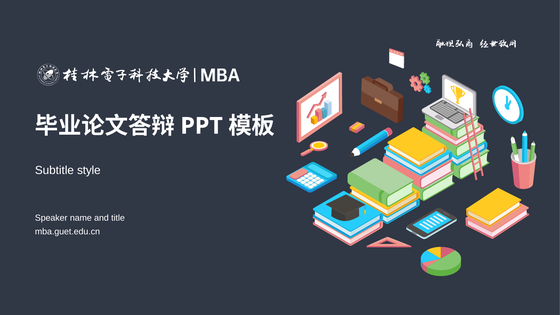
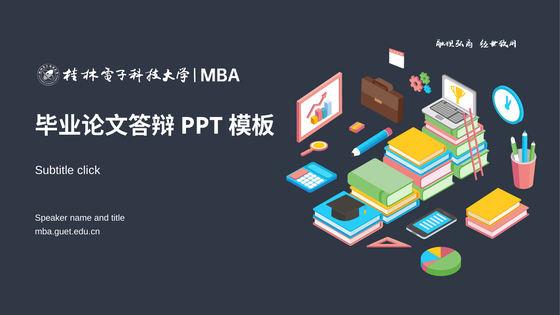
style: style -> click (89, 170)
